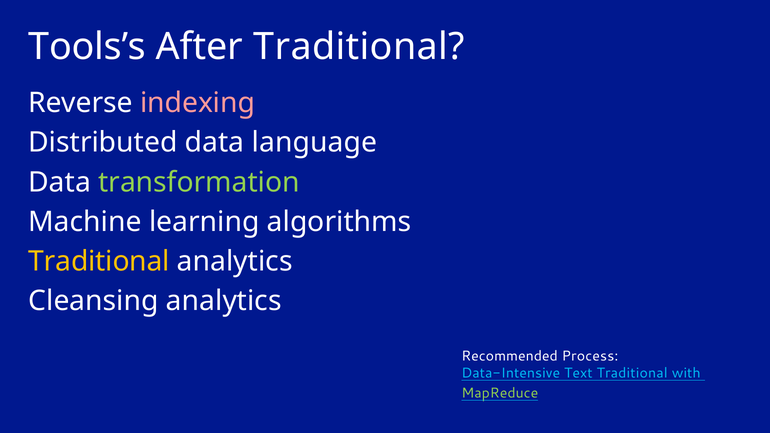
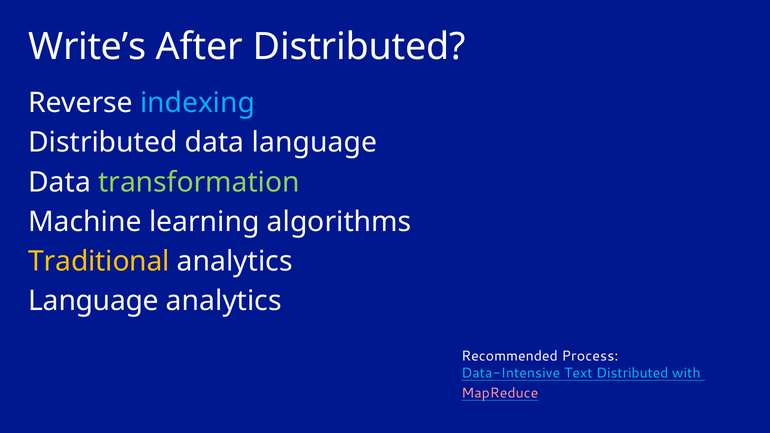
Tools’s: Tools’s -> Write’s (87, 47)
After Traditional: Traditional -> Distributed (359, 47)
indexing colour: pink -> light blue (198, 103)
Cleansing: Cleansing -> Language (94, 301)
Text Traditional: Traditional -> Distributed (632, 373)
MapReduce colour: light green -> pink (500, 393)
